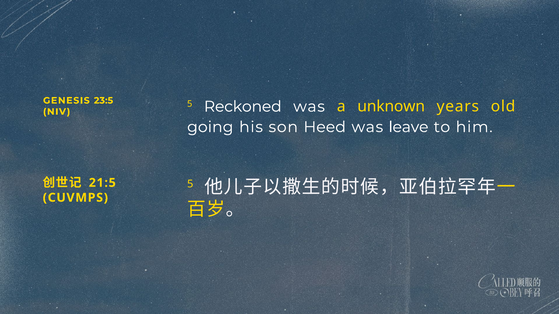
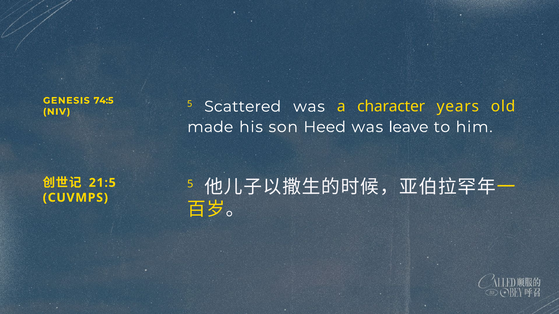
23:5: 23:5 -> 74:5 (104, 101)
Reckoned: Reckoned -> Scattered (243, 107)
unknown: unknown -> character (391, 107)
going: going -> made (210, 127)
